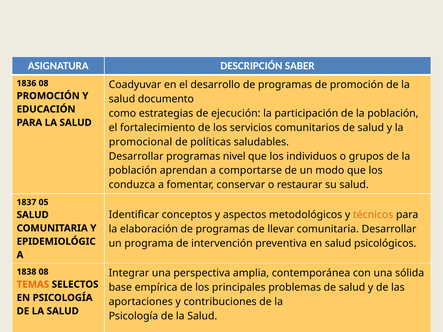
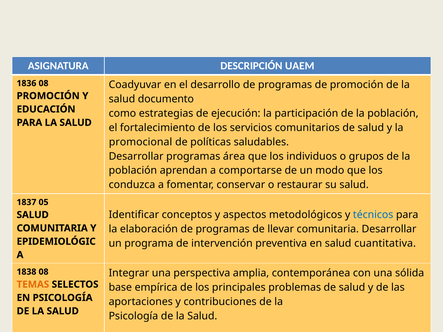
SABER: SABER -> UAEM (300, 66)
nivel: nivel -> área (234, 156)
técnicos colour: orange -> blue (373, 215)
psicológicos: psicológicos -> cuantitativa (385, 244)
